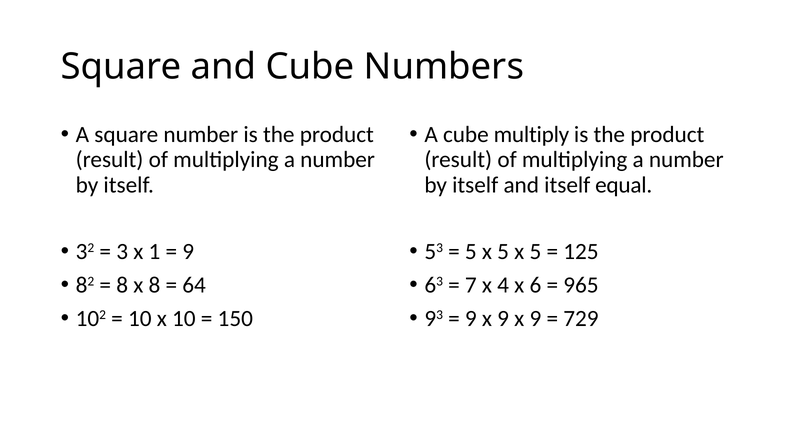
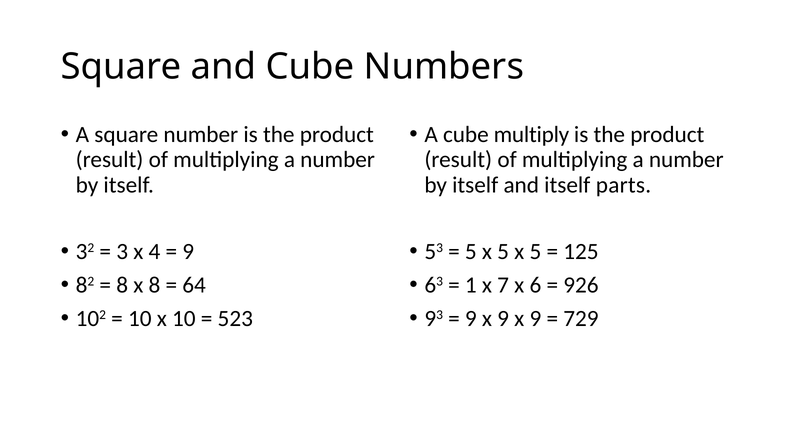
equal: equal -> parts (623, 185)
1: 1 -> 4 (154, 252)
7: 7 -> 1 (471, 285)
4: 4 -> 7 (503, 285)
965: 965 -> 926 (581, 285)
150: 150 -> 523 (235, 319)
